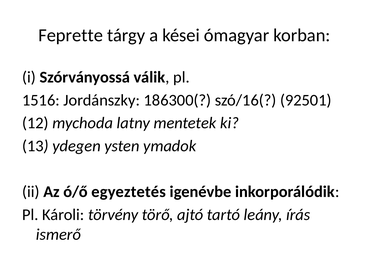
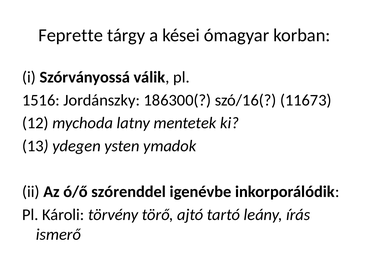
92501: 92501 -> 11673 (306, 100)
egyeztetés: egyeztetés -> szórenddel (129, 192)
